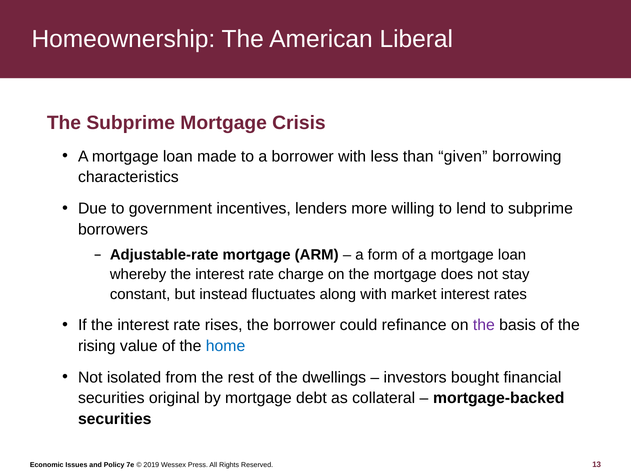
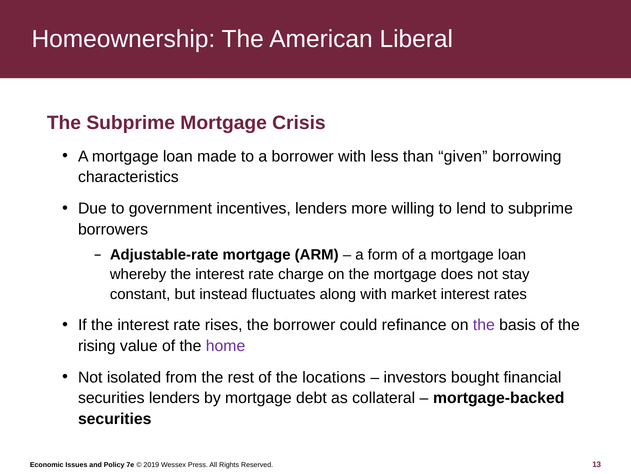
home colour: blue -> purple (226, 345)
dwellings: dwellings -> locations (334, 377)
securities original: original -> lenders (174, 398)
